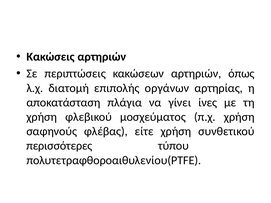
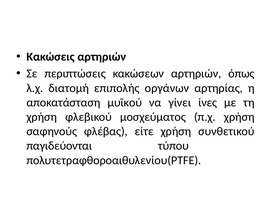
πλάγια: πλάγια -> μυϊκού (125, 103)
περισσότερες: περισσότερες -> παγιδεύονται (59, 146)
